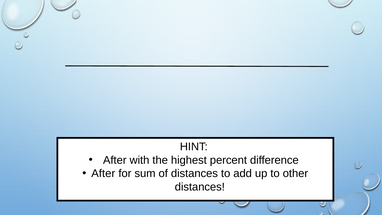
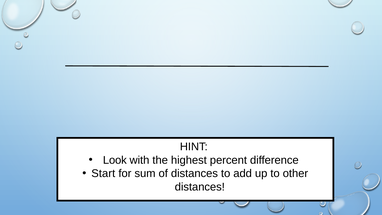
After: After -> Look (115, 160)
After: After -> Start (103, 173)
